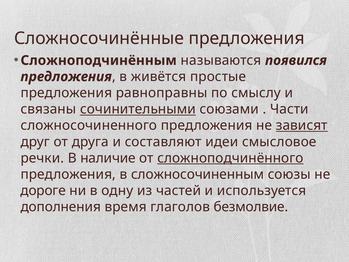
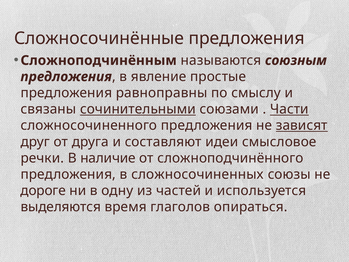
появился: появился -> союзным (296, 60)
живётся: живётся -> явление (159, 77)
Части underline: none -> present (289, 109)
сложноподчинённого underline: present -> none (230, 158)
сложносочиненным: сложносочиненным -> сложносочиненных (197, 174)
дополнения: дополнения -> выделяются (61, 207)
безмолвие: безмолвие -> опираться (251, 207)
